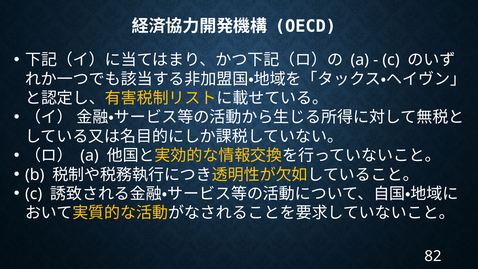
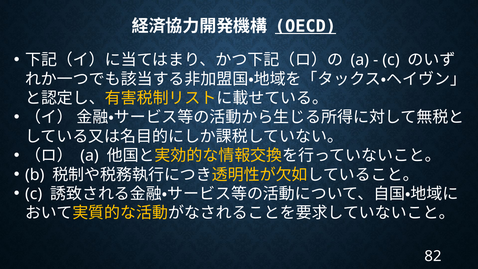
OECD underline: none -> present (305, 26)
